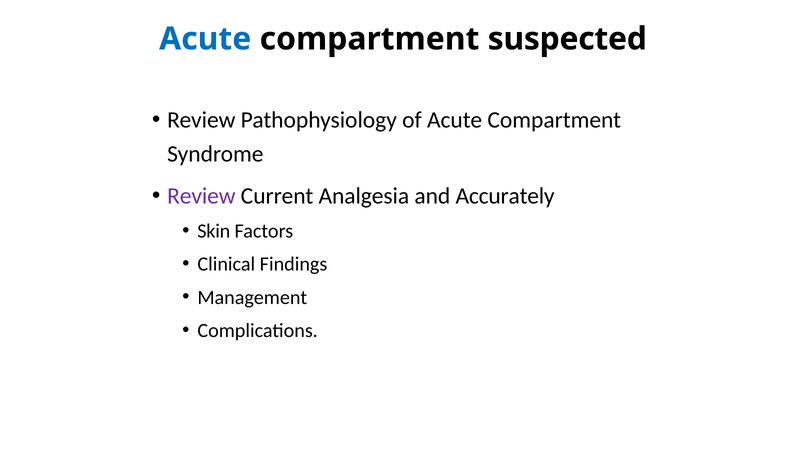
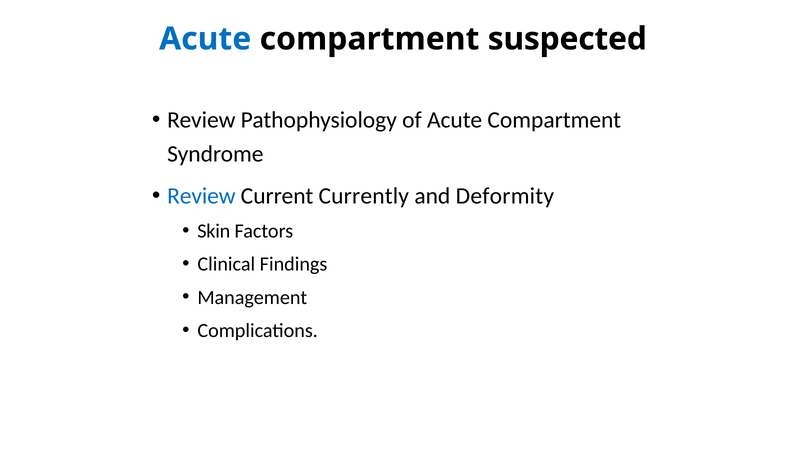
Review colour: purple -> blue (201, 196)
Analgesia: Analgesia -> Currently (364, 196)
Accurately: Accurately -> Deformity (505, 196)
